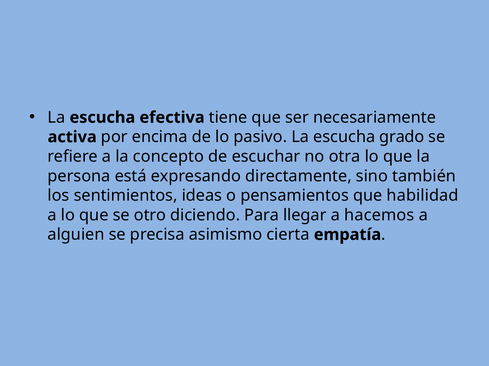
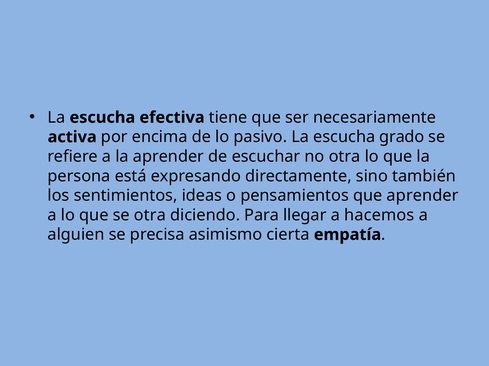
la concepto: concepto -> aprender (168, 157)
que habilidad: habilidad -> aprender (423, 196)
se otro: otro -> otra (150, 215)
